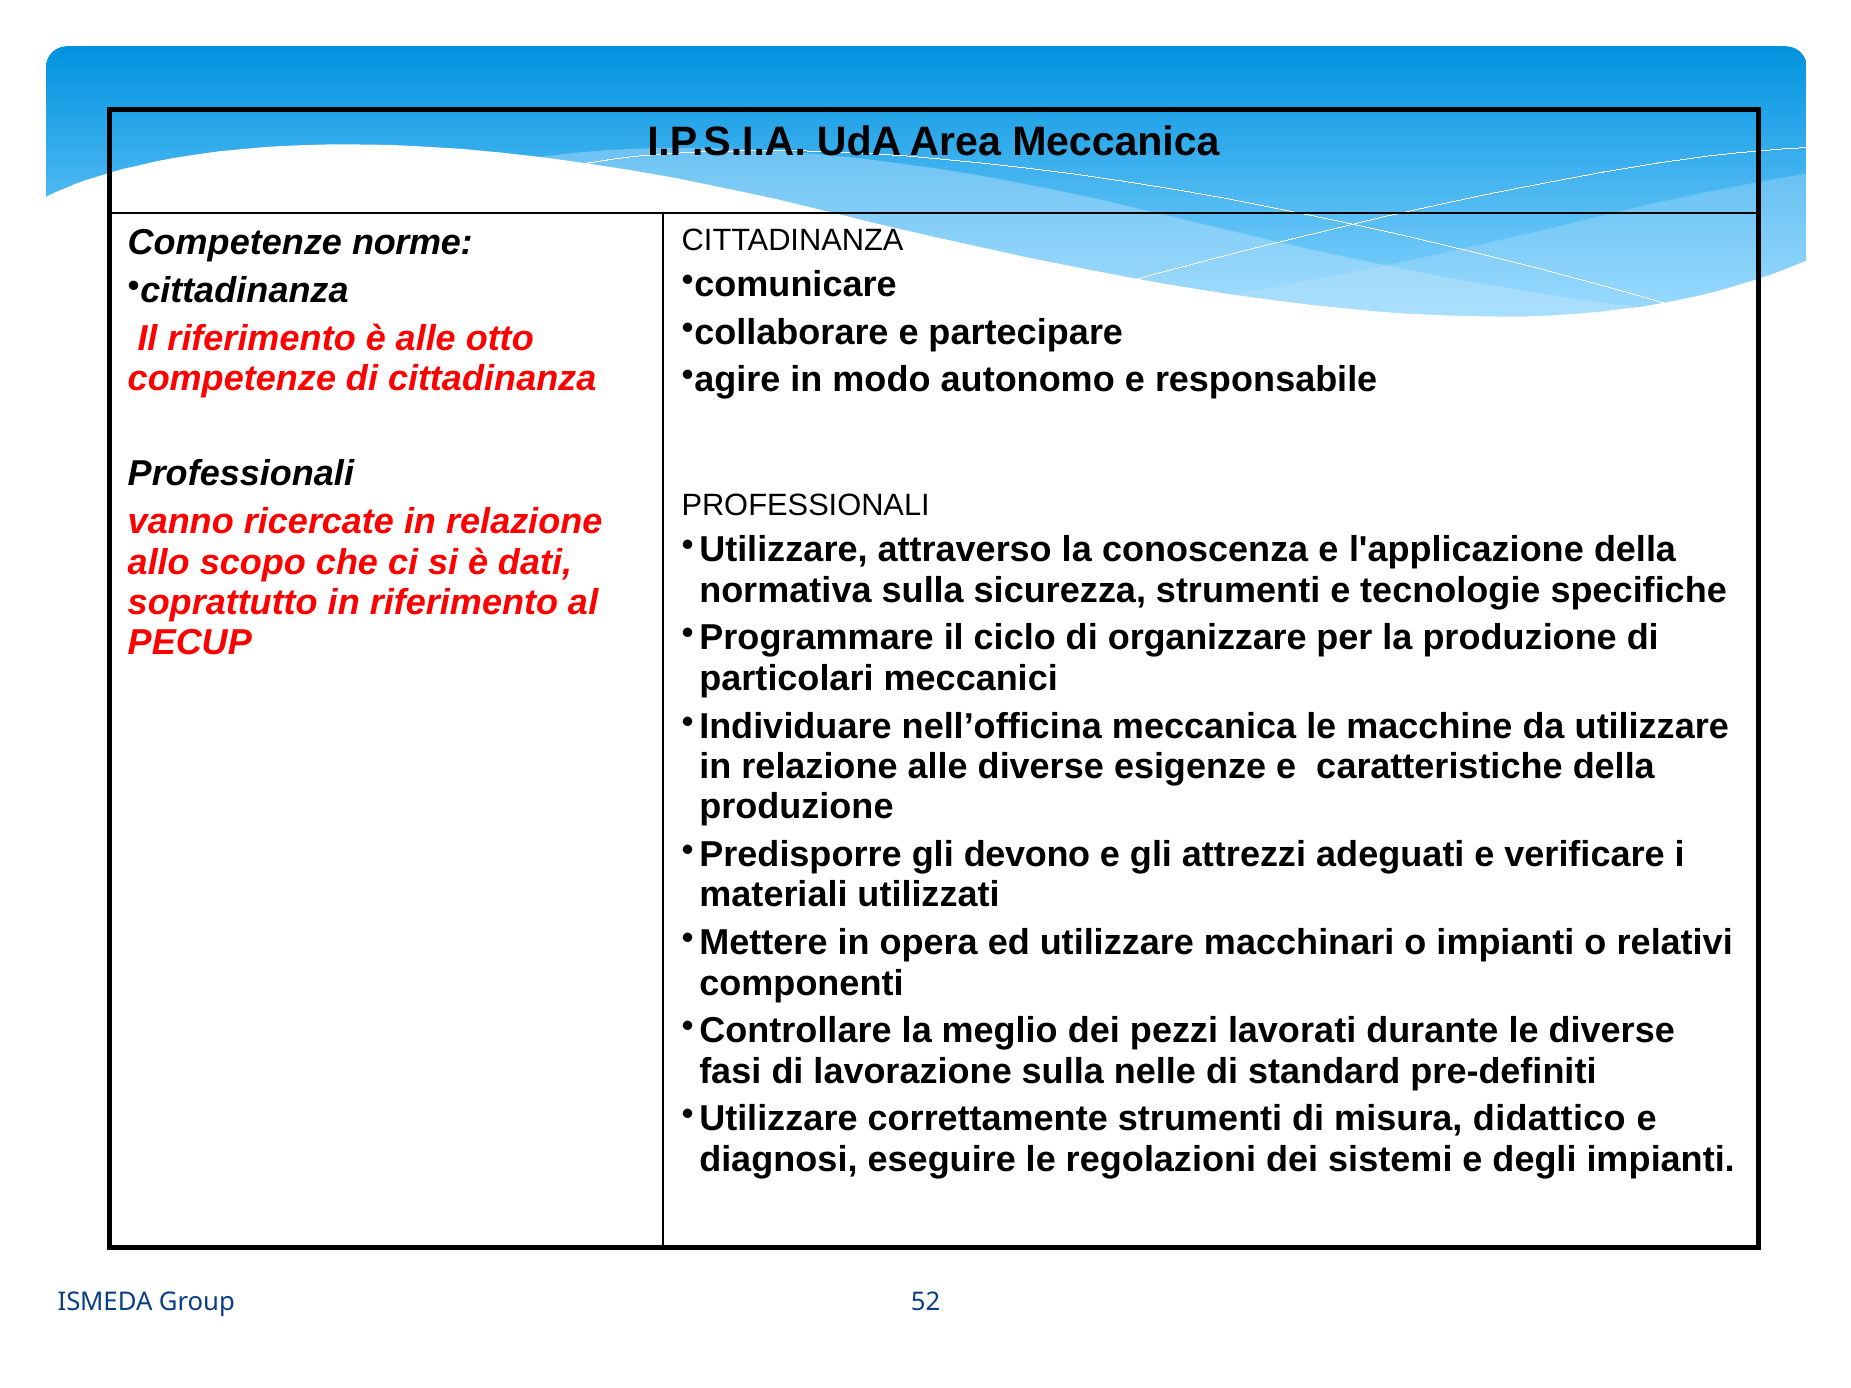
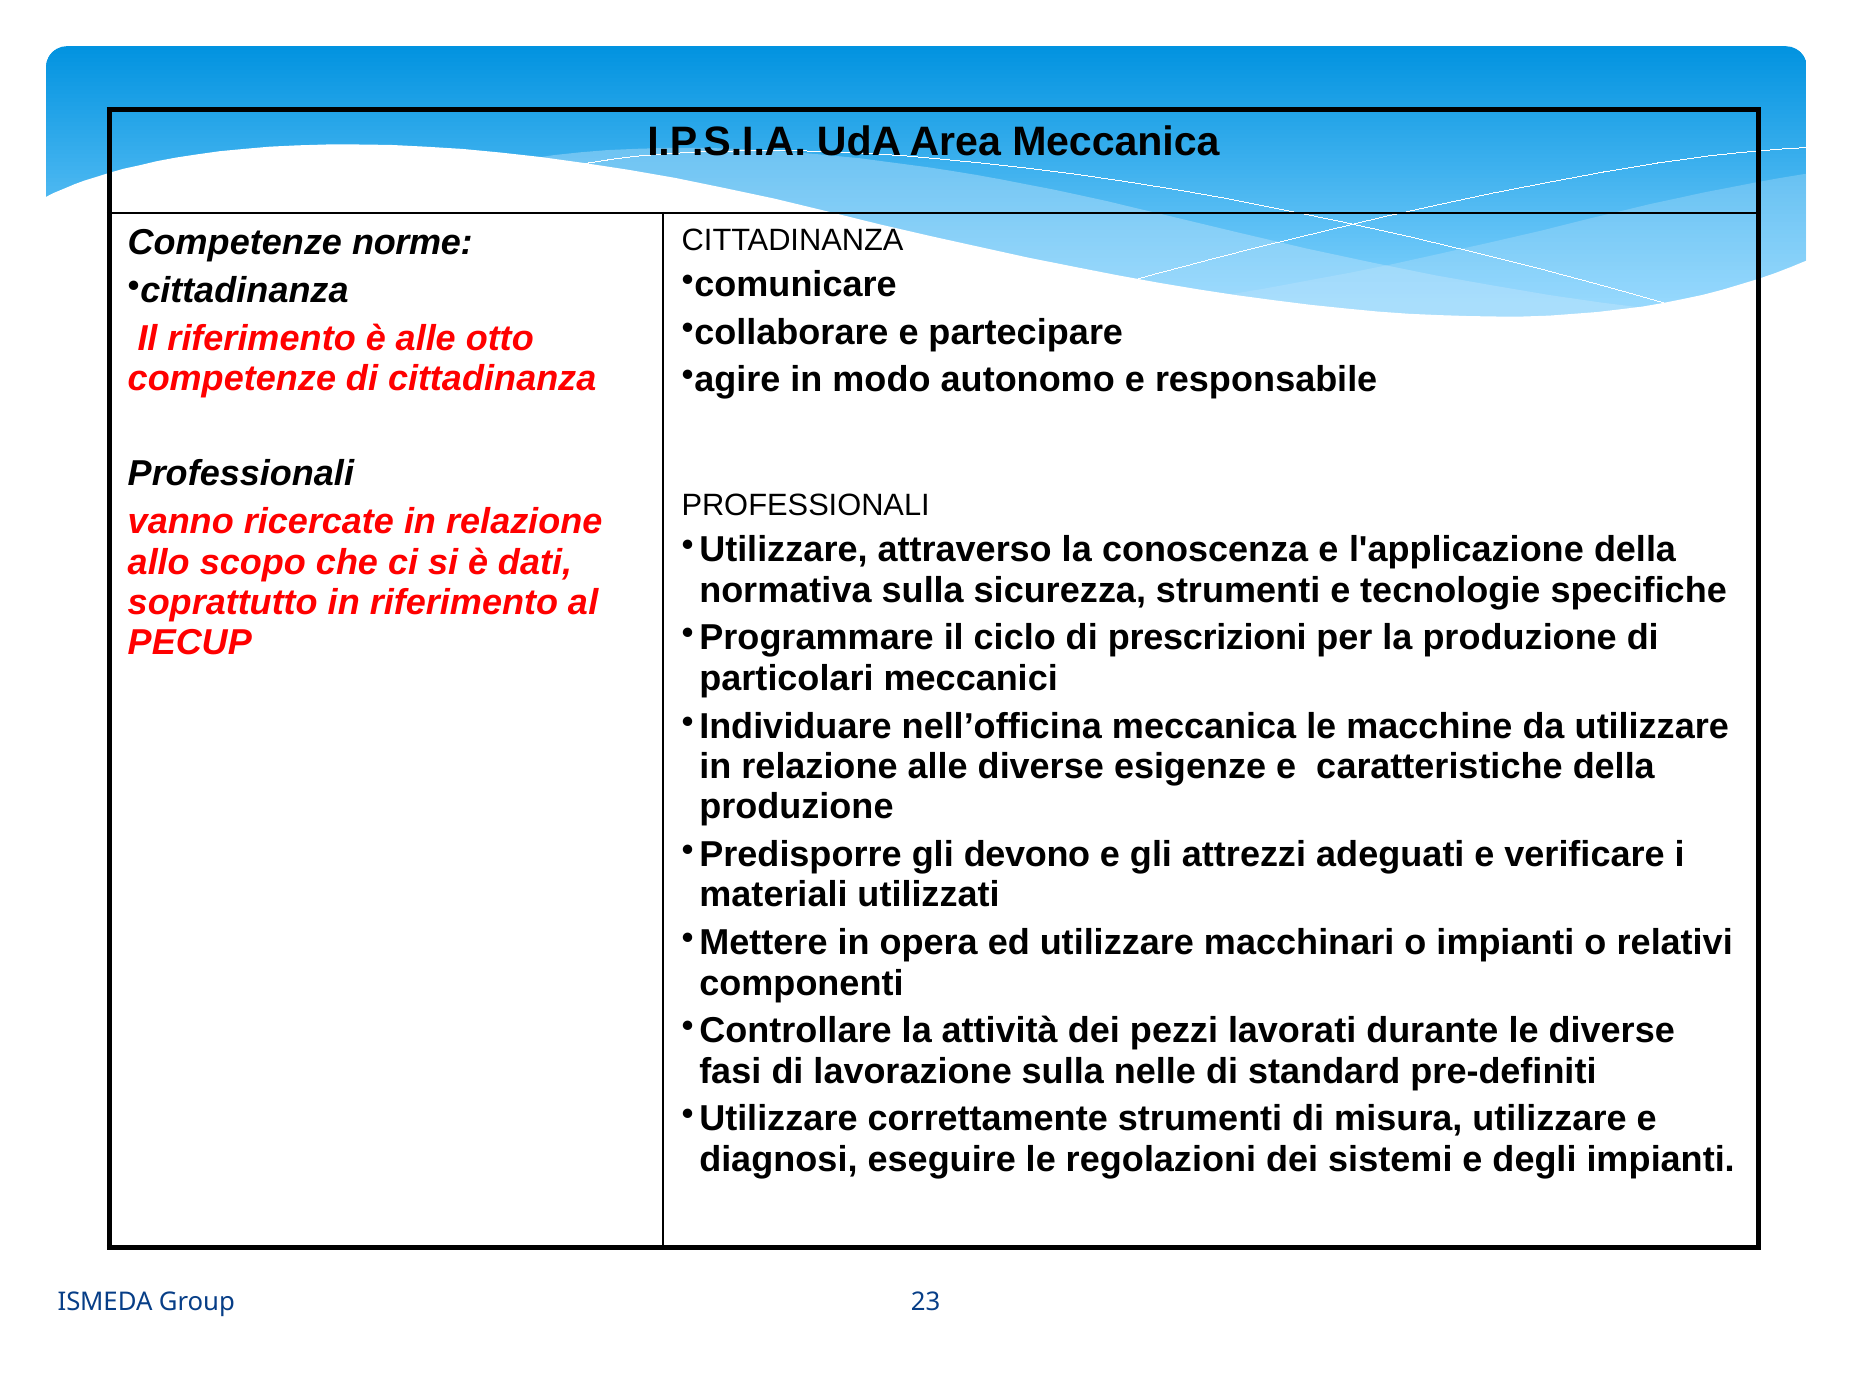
organizzare: organizzare -> prescrizioni (1207, 638)
meglio: meglio -> attività (1000, 1031)
misura didattico: didattico -> utilizzare (1550, 1119)
52: 52 -> 23 (926, 1302)
